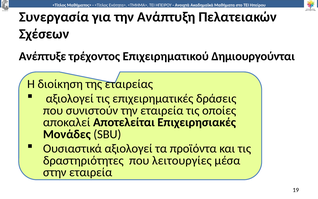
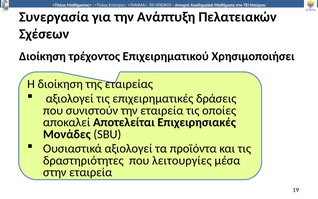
Ανέπτυξε: Ανέπτυξε -> Διοίκηση (42, 56)
Δημιουργούνται: Δημιουργούνται -> Χρησιμοποιήσει (253, 56)
